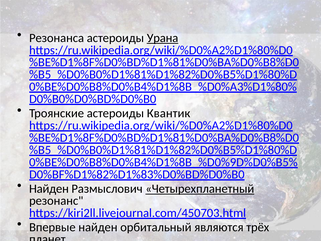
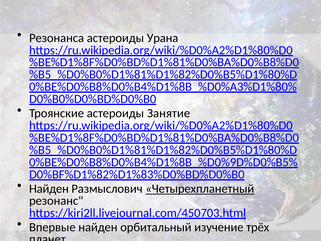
Урана underline: present -> none (163, 38)
Квантик: Квантик -> Занятие (169, 113)
являются: являются -> изучение (219, 227)
